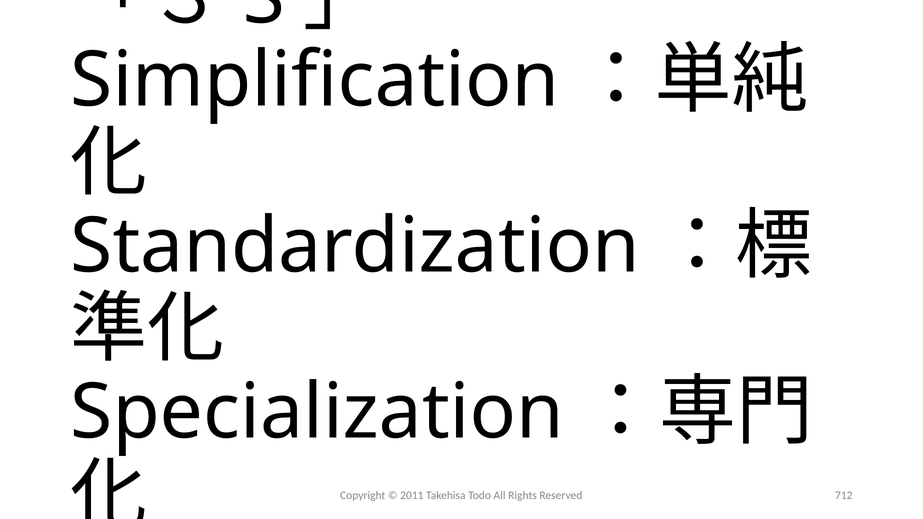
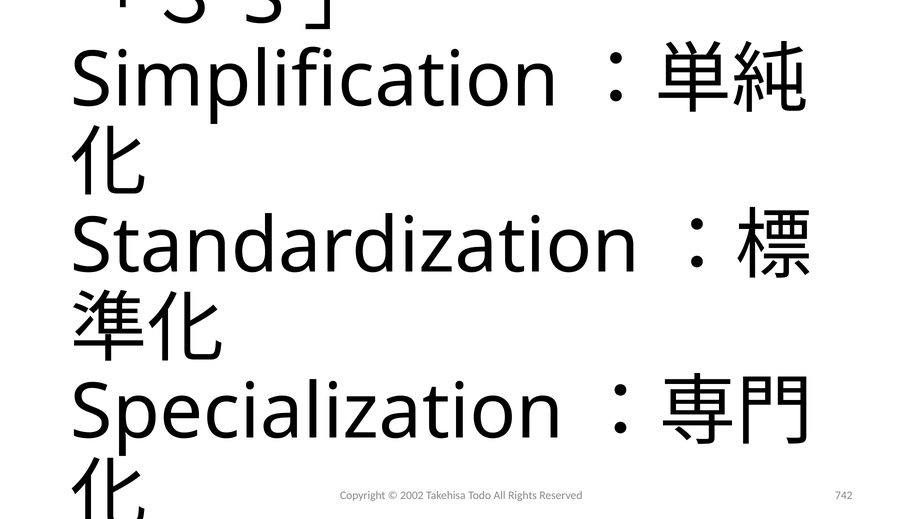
2011: 2011 -> 2002 (412, 496)
712: 712 -> 742 (844, 496)
